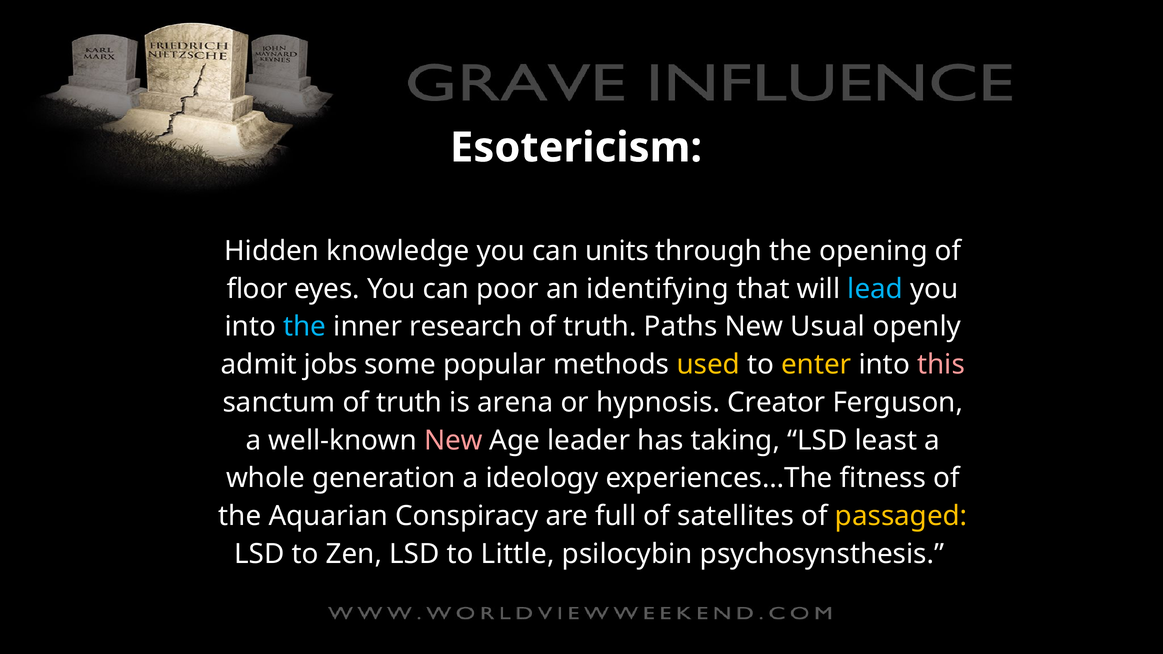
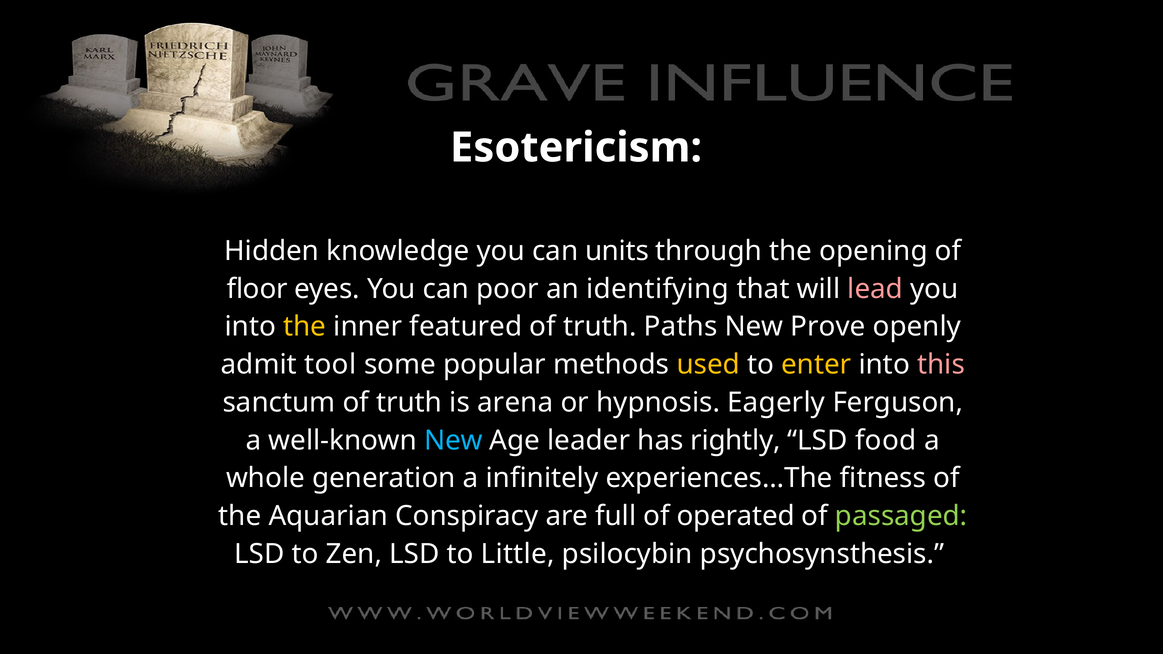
lead colour: light blue -> pink (875, 289)
the colour: light blue -> yellow (305, 327)
research: research -> featured (466, 327)
Usual: Usual -> Prove (828, 327)
jobs: jobs -> tool (330, 365)
Creator: Creator -> Eagerly (776, 403)
New colour: pink -> light blue (453, 441)
taking: taking -> rightly (736, 441)
least: least -> food (886, 441)
ideology: ideology -> infinitely (542, 478)
satellites: satellites -> operated (736, 516)
passaged colour: yellow -> light green (901, 516)
